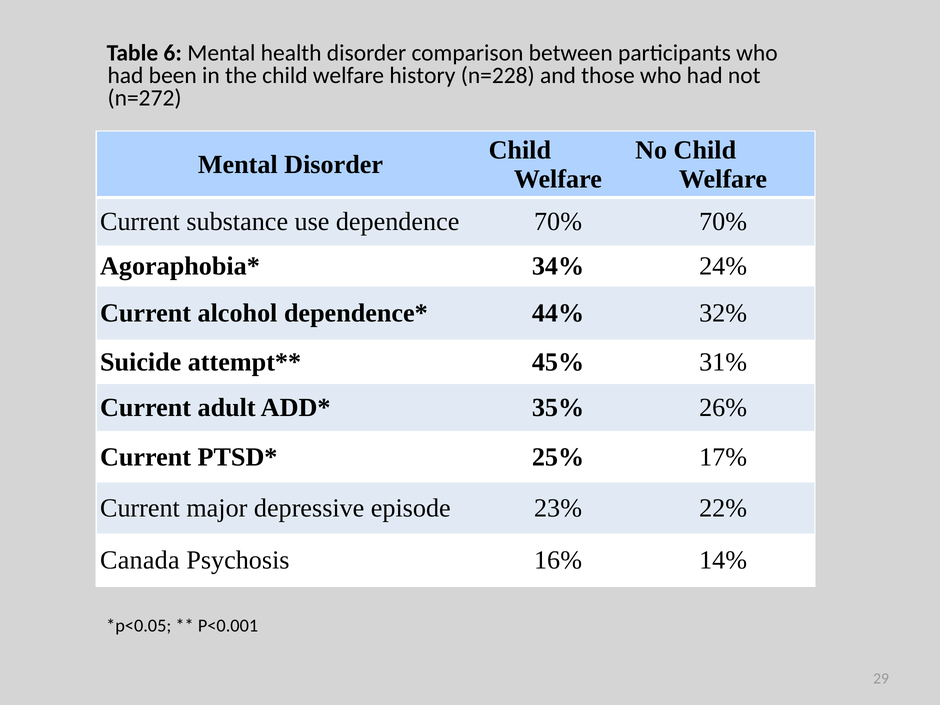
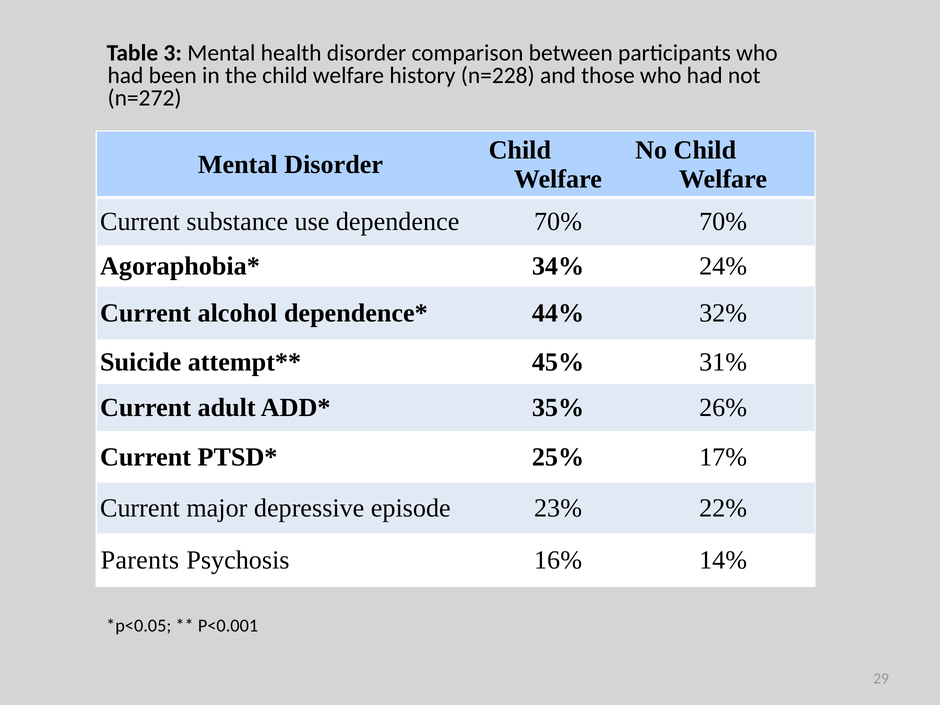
6: 6 -> 3 (173, 53)
Canada: Canada -> Parents (140, 560)
